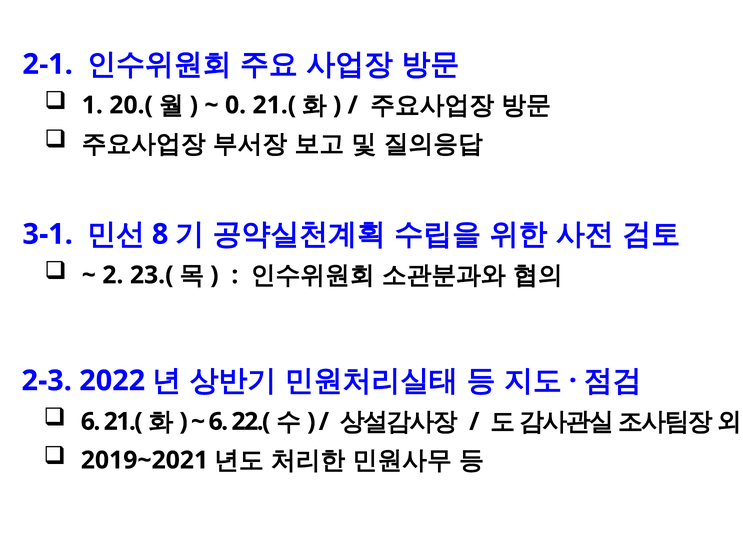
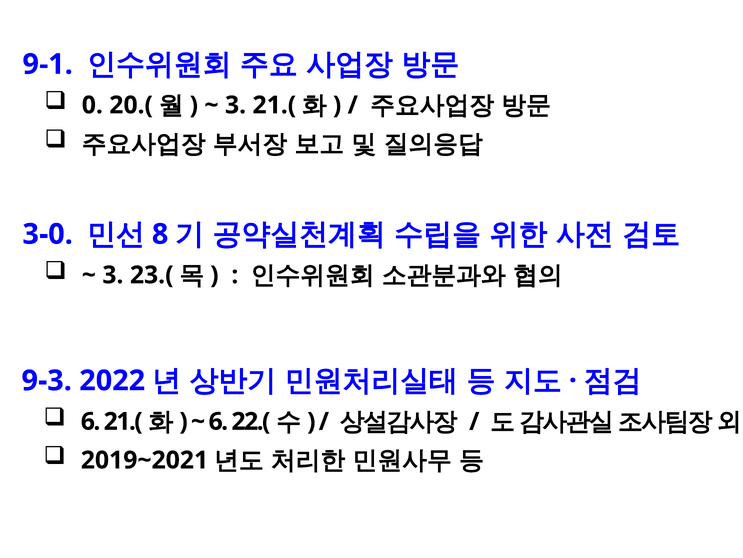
2-1: 2-1 -> 9-1 (48, 64)
1: 1 -> 0 (92, 105)
0: 0 -> 3 (236, 105)
3-1: 3-1 -> 3-0 (48, 234)
2: 2 -> 3 (113, 275)
2-3: 2-3 -> 9-3 (47, 380)
